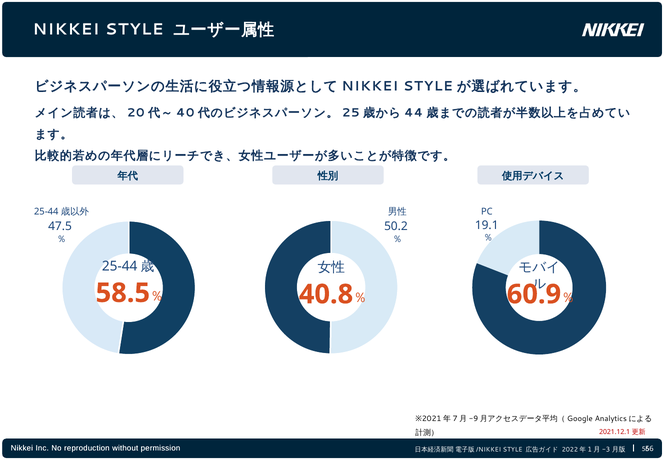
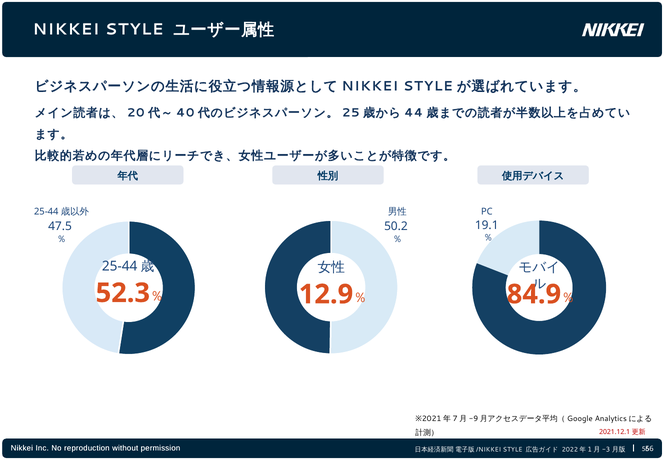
58.5: 58.5 -> 52.3 (123, 293)
40.8: 40.8 -> 12.9 (326, 294)
60.9: 60.9 -> 84.9 (534, 294)
